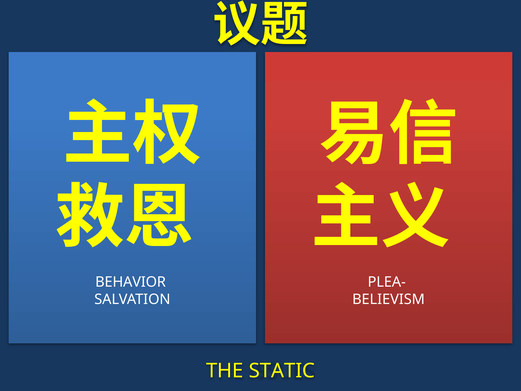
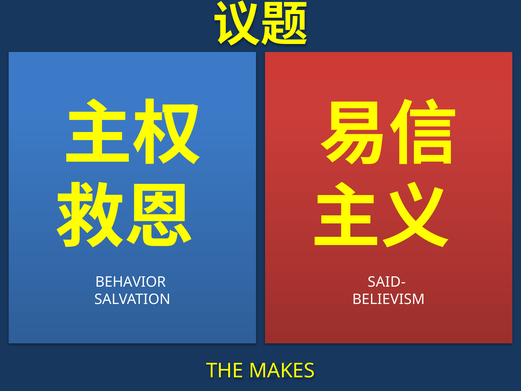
PLEA-: PLEA- -> SAID- (387, 282)
STATIC: STATIC -> MAKES (282, 370)
